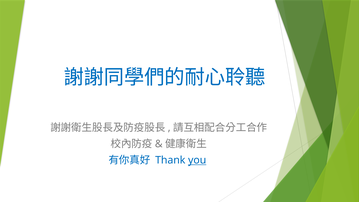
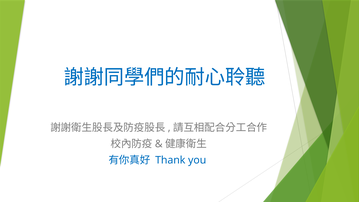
you underline: present -> none (197, 160)
